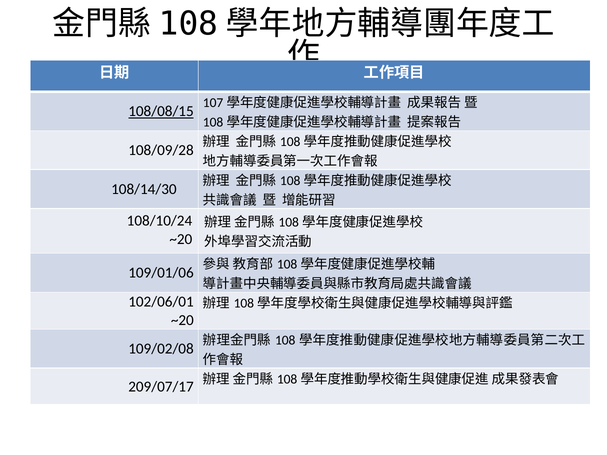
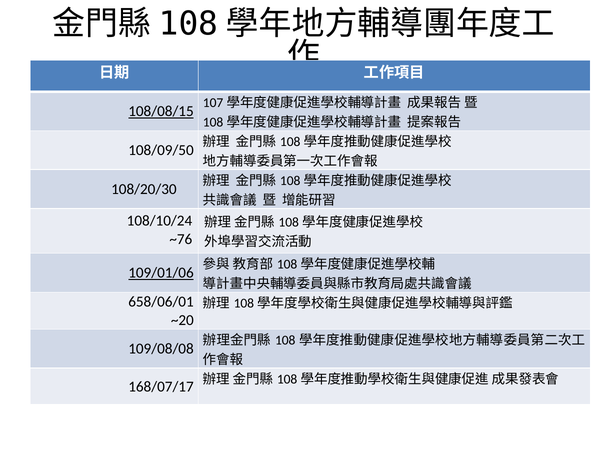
108/09/28: 108/09/28 -> 108/09/50 (161, 150)
108/14/30: 108/14/30 -> 108/20/30 (144, 189)
~20: ~20 -> ~76 (181, 240)
109/01/06 underline: none -> present (161, 273)
102/06/01: 102/06/01 -> 658/06/01 (161, 302)
109/02/08: 109/02/08 -> 109/08/08 (161, 349)
209/07/17: 209/07/17 -> 168/07/17 (161, 387)
